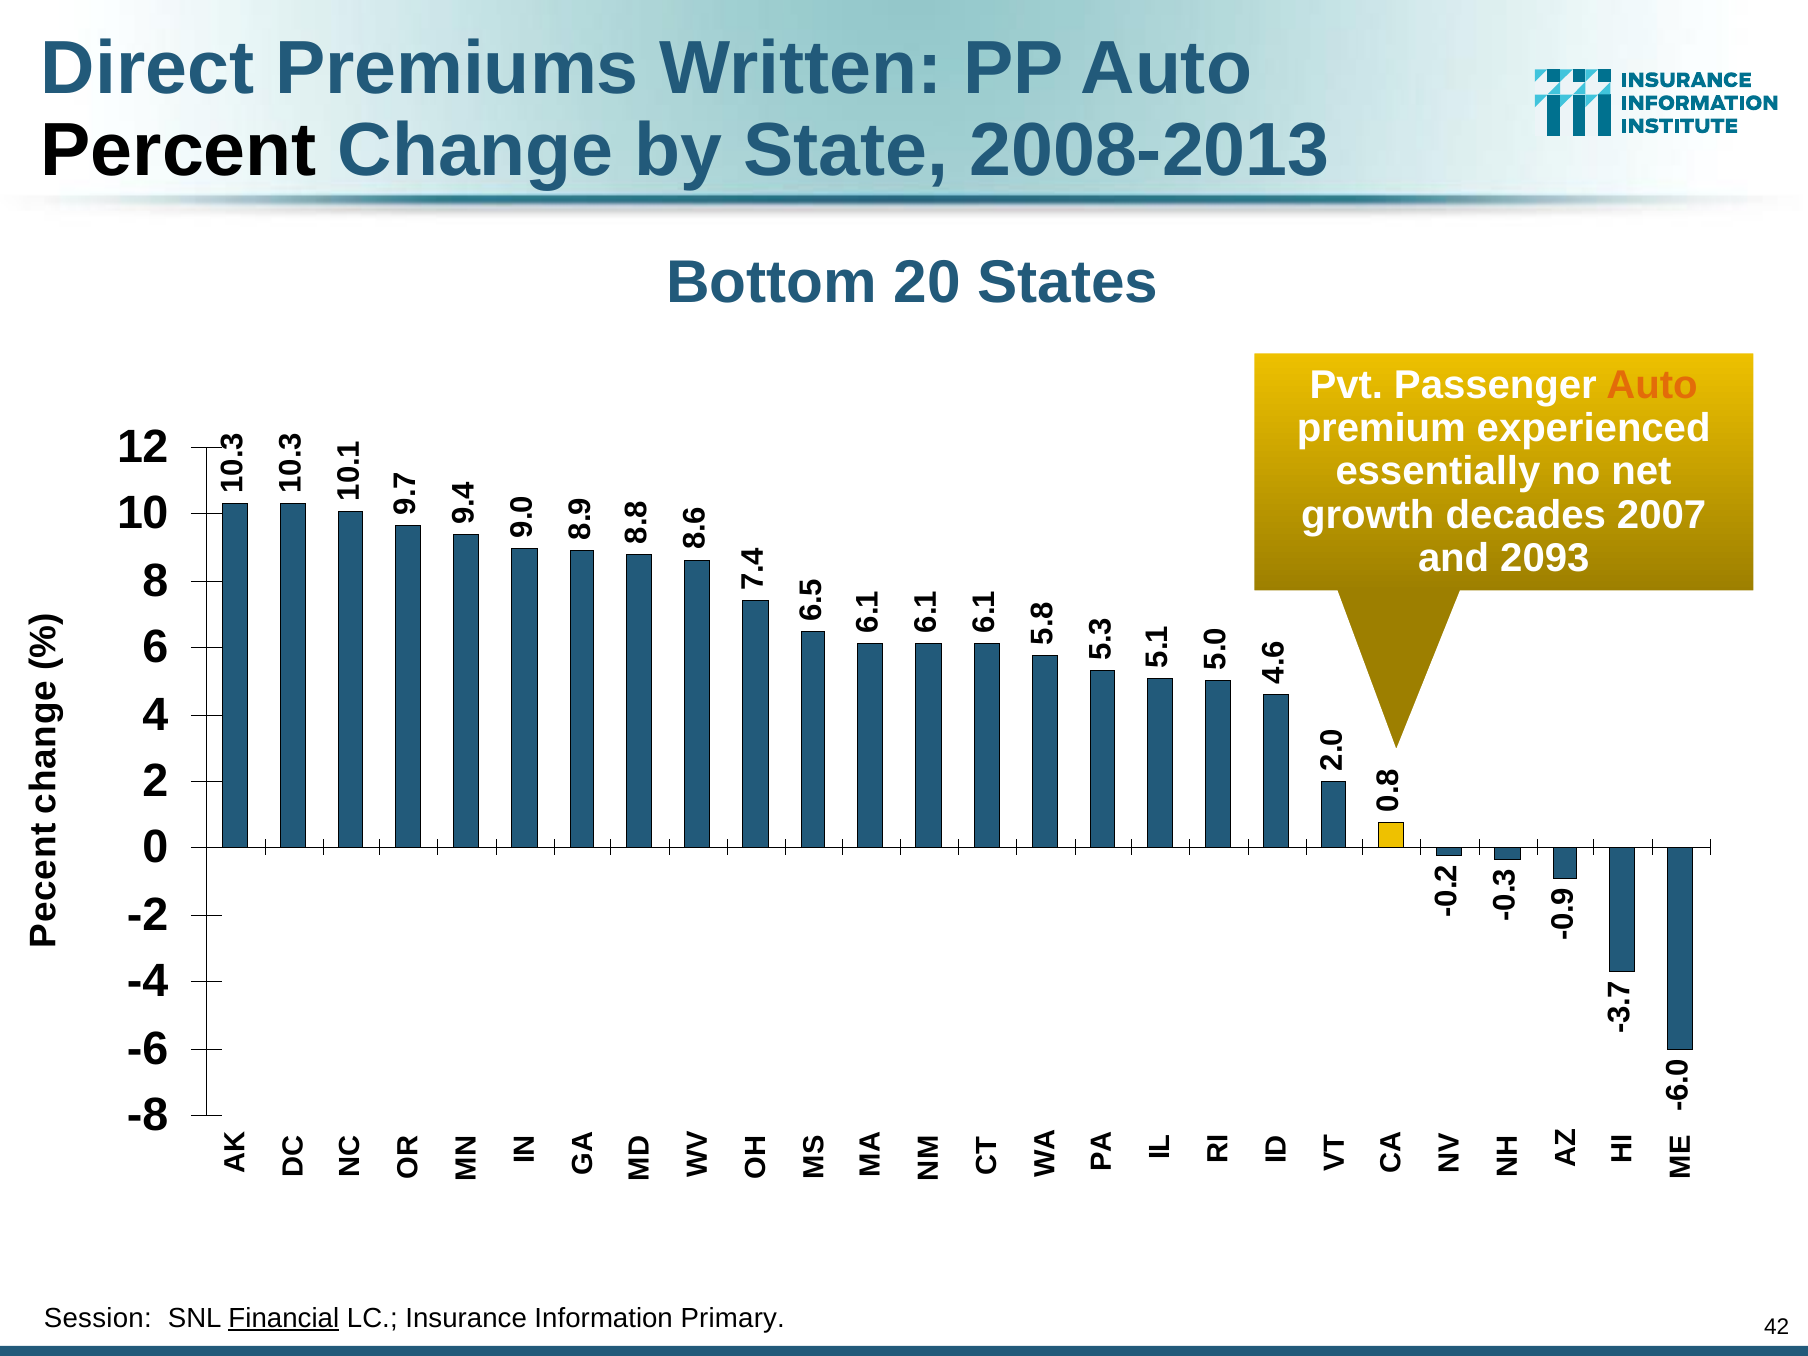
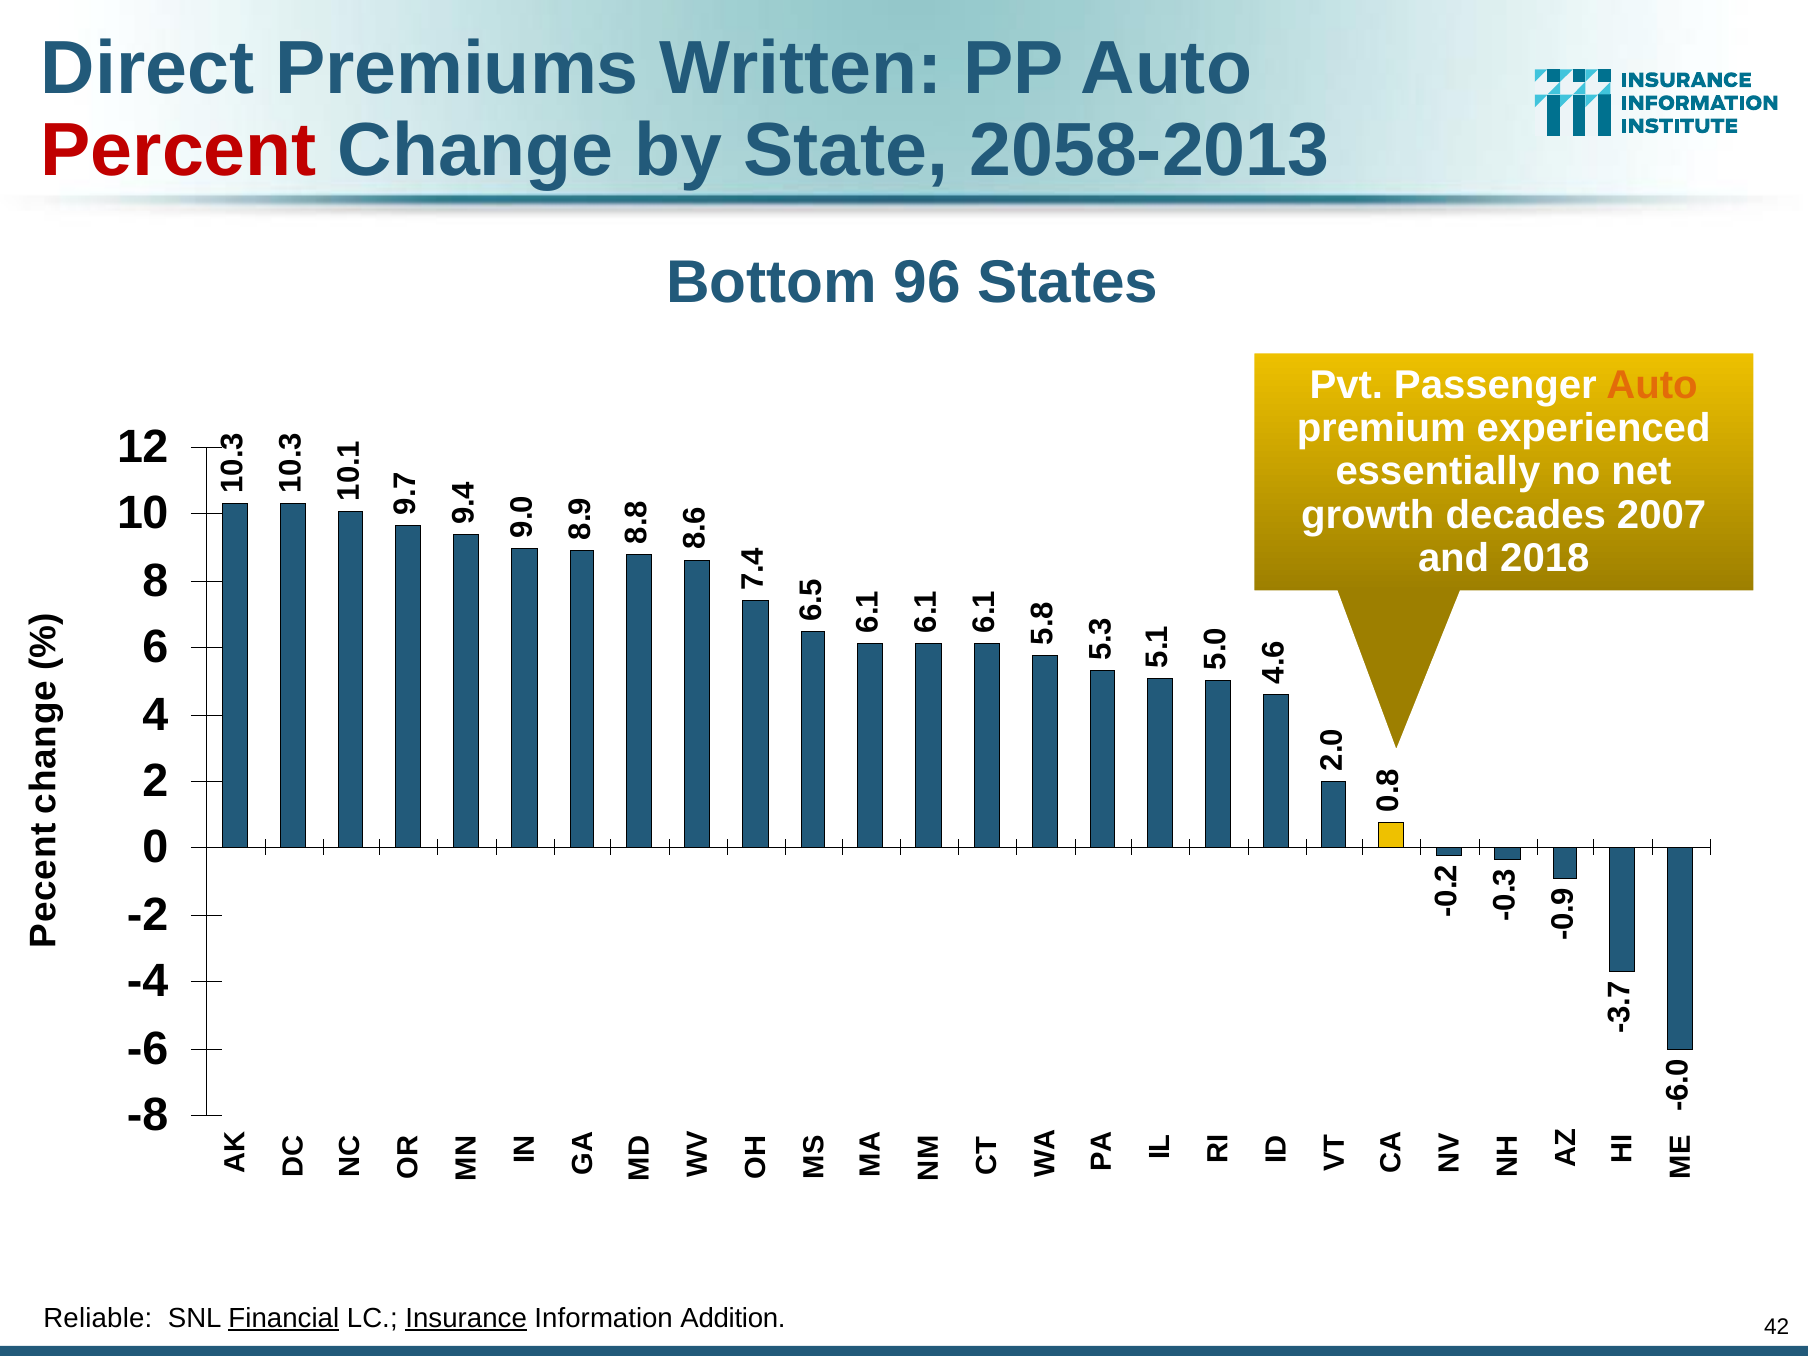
Percent colour: black -> red (179, 150)
2008-2013: 2008-2013 -> 2058-2013 (1149, 150)
20: 20 -> 96 (927, 283)
2093: 2093 -> 2018 (1545, 558)
Session: Session -> Reliable (98, 1318)
Insurance underline: none -> present (466, 1318)
Primary: Primary -> Addition (733, 1318)
